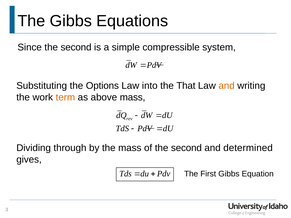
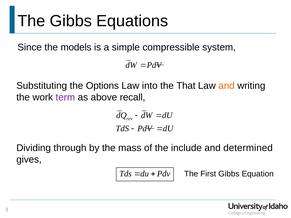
Since the second: second -> models (76, 47)
term colour: orange -> purple (65, 97)
above mass: mass -> recall (133, 97)
of the second: second -> include (186, 148)
